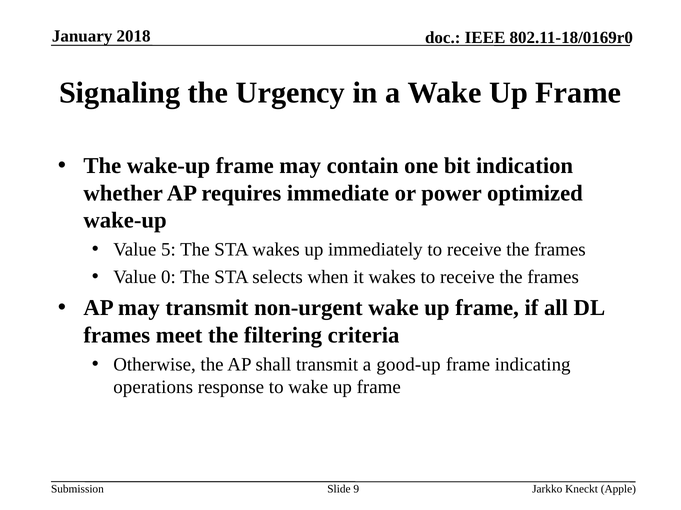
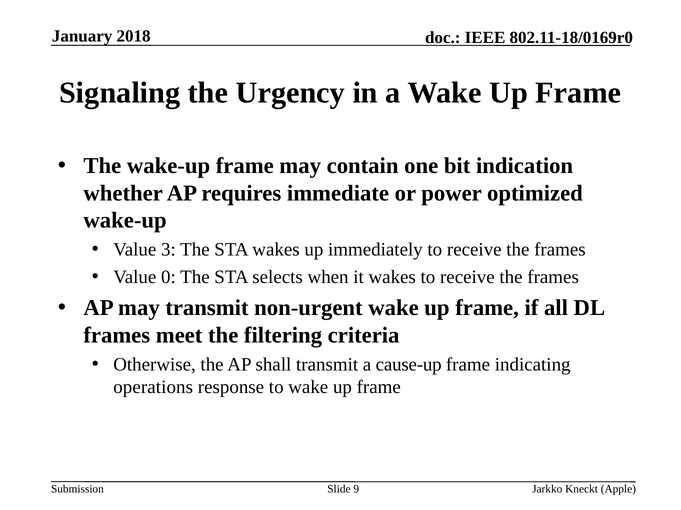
5: 5 -> 3 (168, 250)
good-up: good-up -> cause-up (409, 365)
